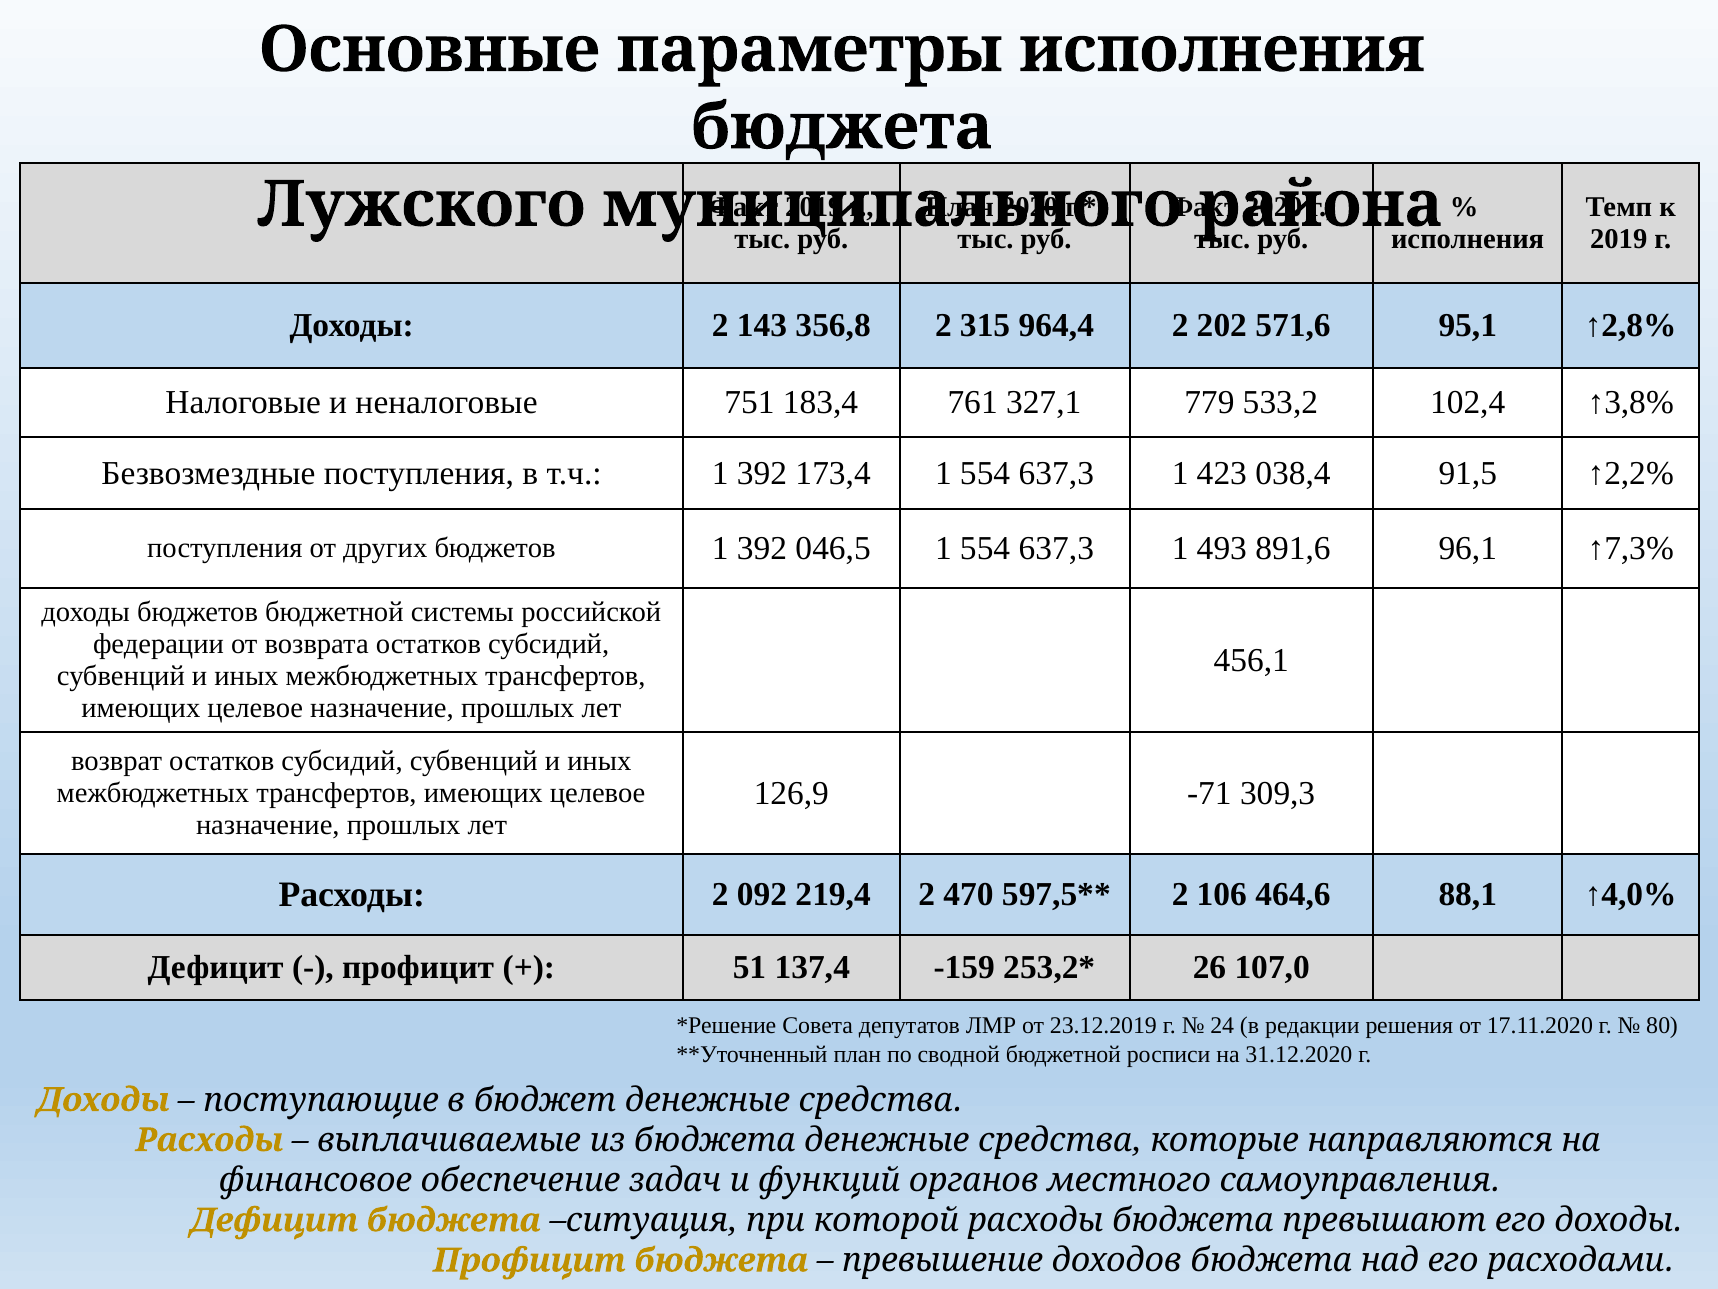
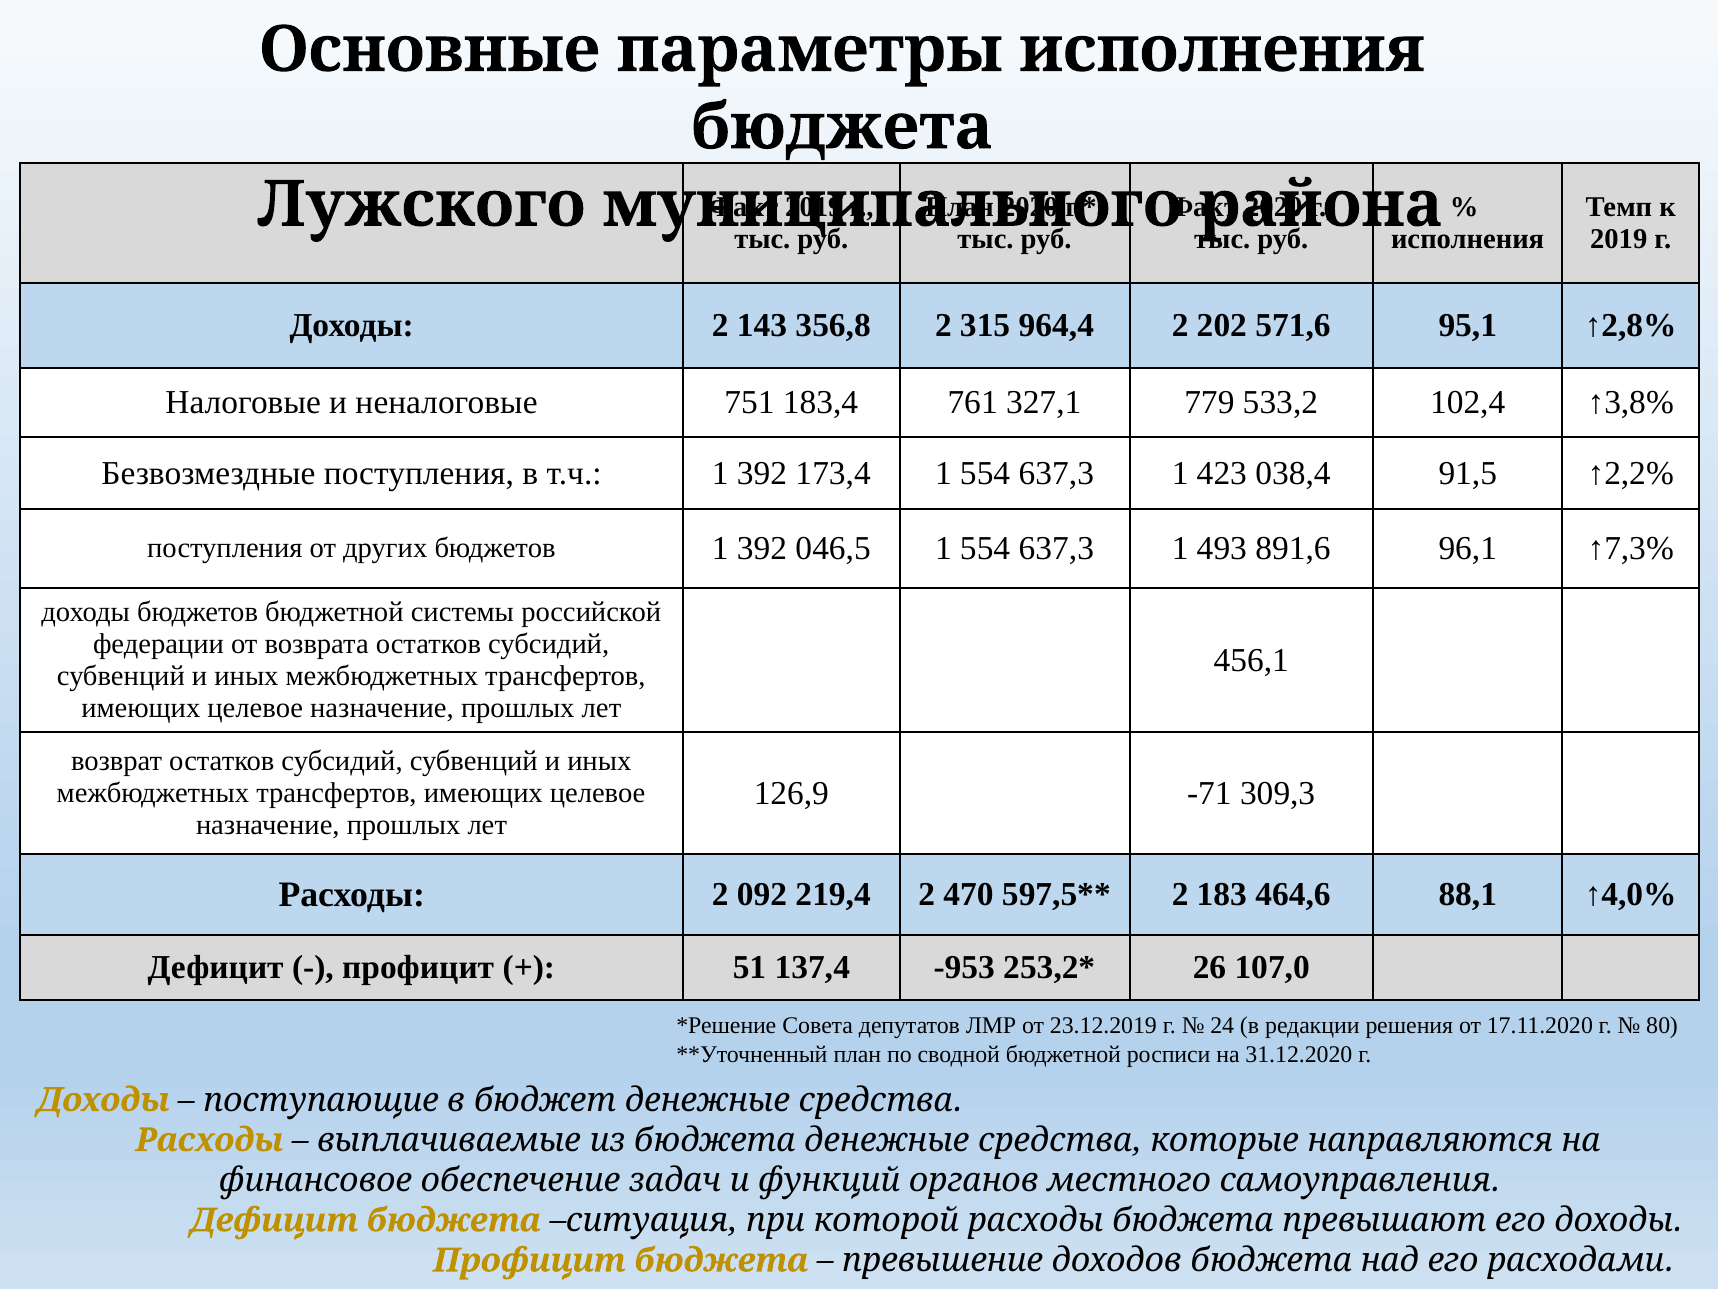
106: 106 -> 183 (1222, 894)
-159: -159 -> -953 (964, 967)
